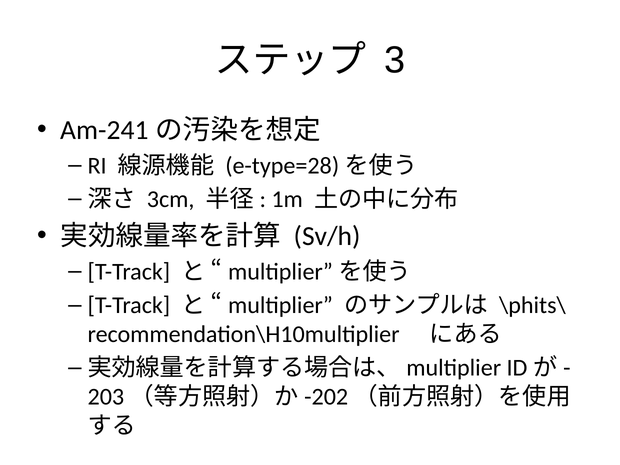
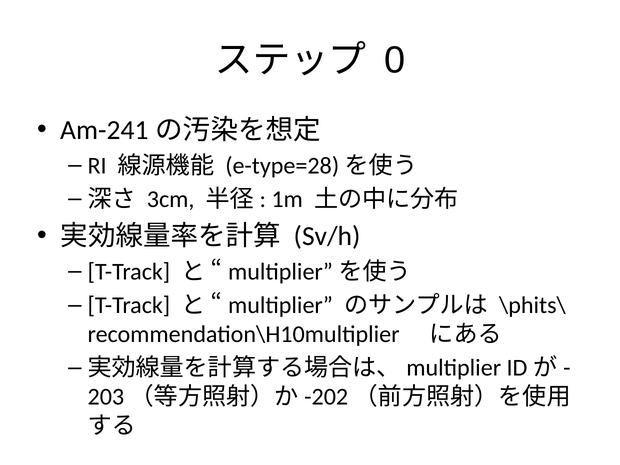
3: 3 -> 0 (395, 60)
